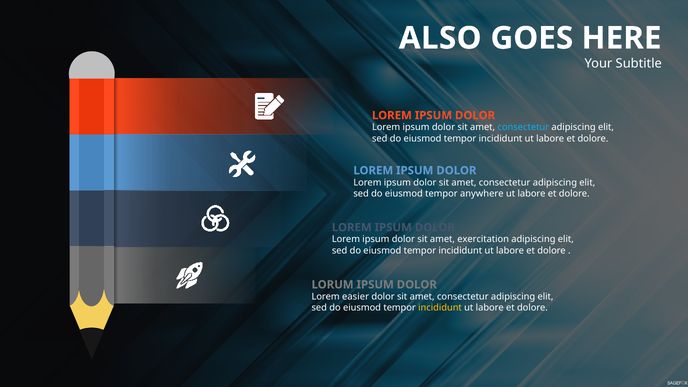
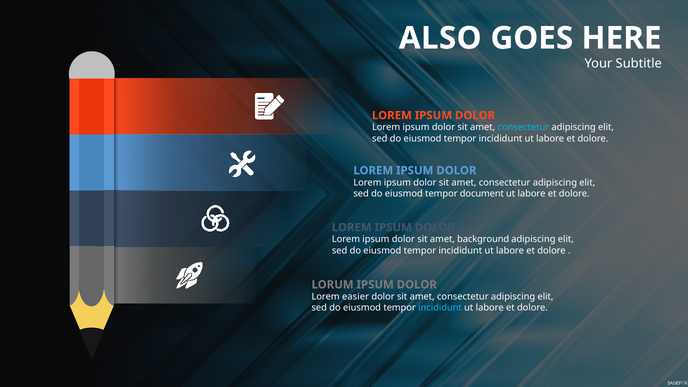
anywhere: anywhere -> document (482, 194)
exercitation: exercitation -> background (483, 239)
incididunt colour: yellow -> light blue (440, 308)
